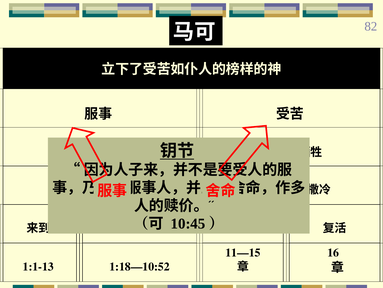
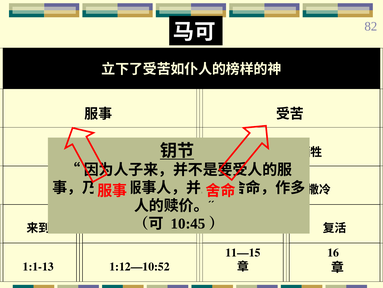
1:18—10:52: 1:18—10:52 -> 1:12—10:52 (140, 266)
